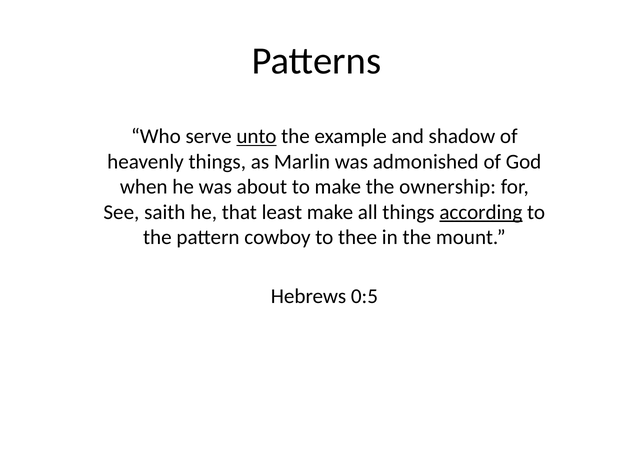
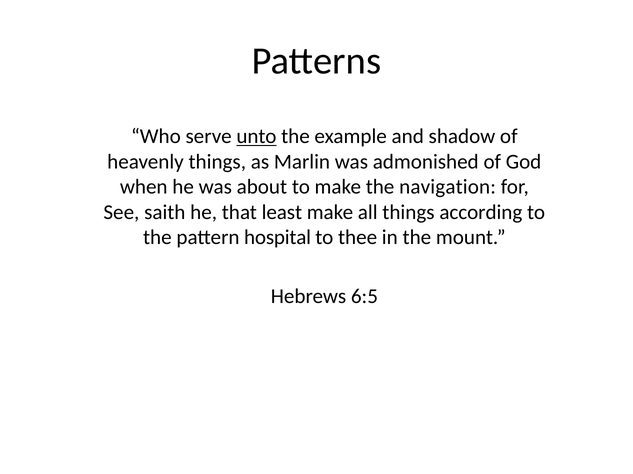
ownership: ownership -> navigation (448, 187)
according underline: present -> none (481, 213)
cowboy: cowboy -> hospital (278, 238)
0:5: 0:5 -> 6:5 (364, 297)
